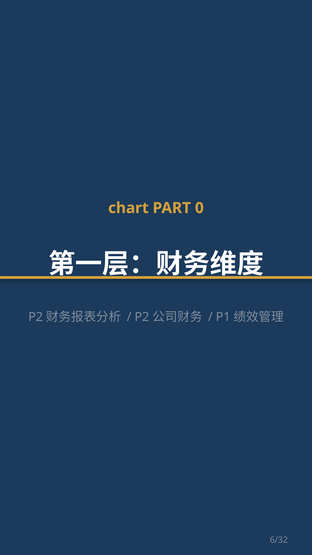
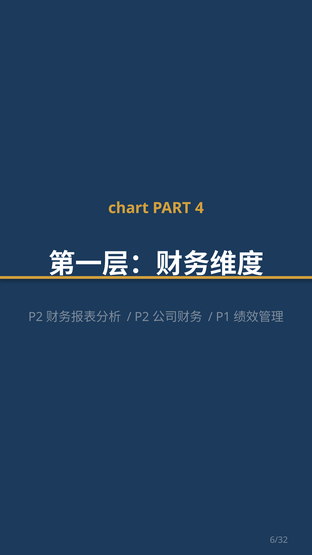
0: 0 -> 4 (199, 208)
